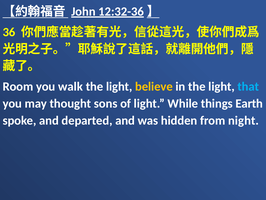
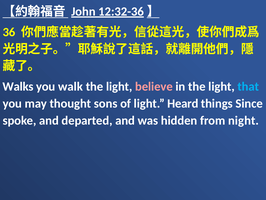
Room: Room -> Walks (18, 86)
believe colour: yellow -> pink (154, 86)
While: While -> Heard (183, 103)
Earth: Earth -> Since (249, 103)
